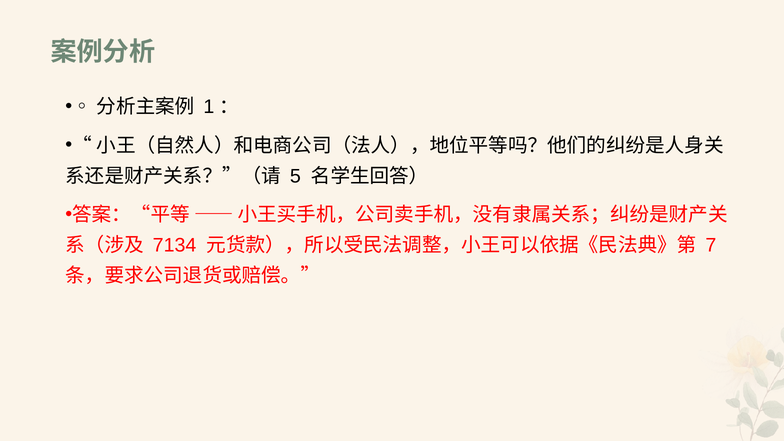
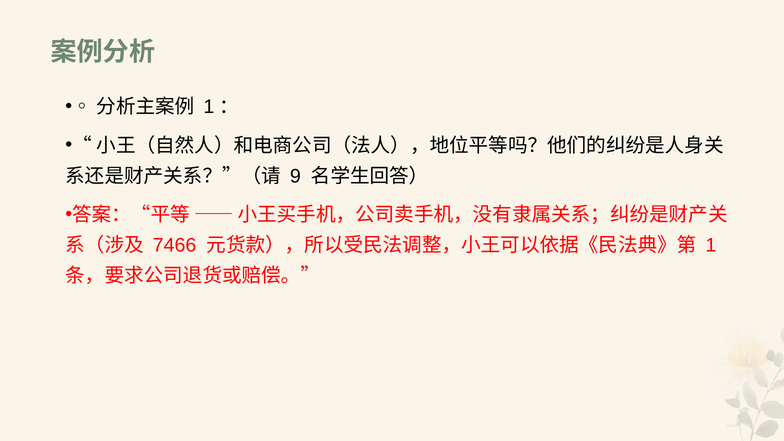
5: 5 -> 9 (295, 176)
7134: 7134 -> 7466 (175, 245)
7: 7 -> 1 (711, 245)
